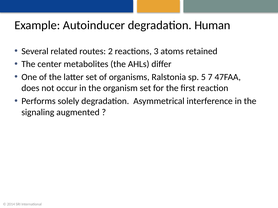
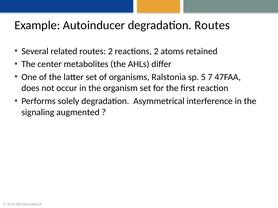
degradation Human: Human -> Routes (212, 25)
reactions 3: 3 -> 2 (156, 51)
